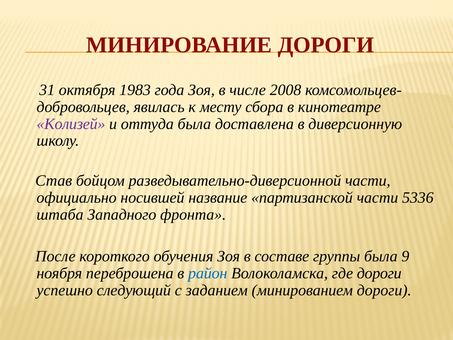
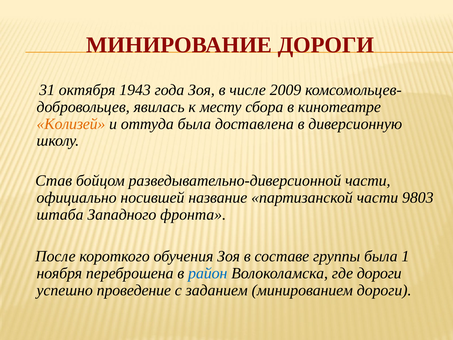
1983: 1983 -> 1943 (135, 90)
2008: 2008 -> 2009 (286, 90)
Колизей colour: purple -> orange (71, 124)
5336: 5336 -> 9803 (418, 197)
9: 9 -> 1 (405, 256)
следующий: следующий -> проведение (134, 290)
